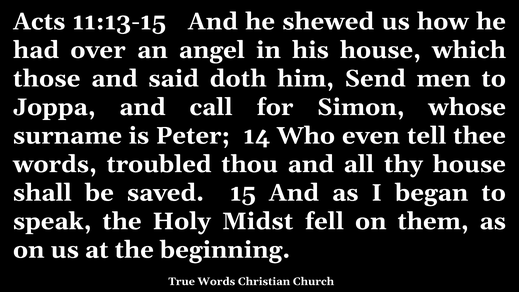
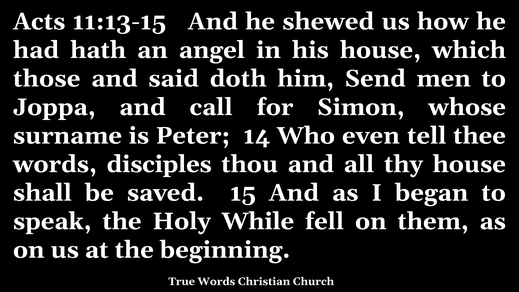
over: over -> hath (98, 50)
troubled: troubled -> disciples (159, 164)
Midst: Midst -> While (258, 221)
